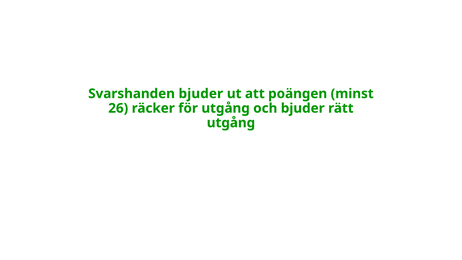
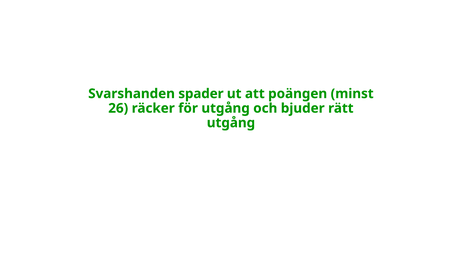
Svarshanden bjuder: bjuder -> spader (201, 94)
